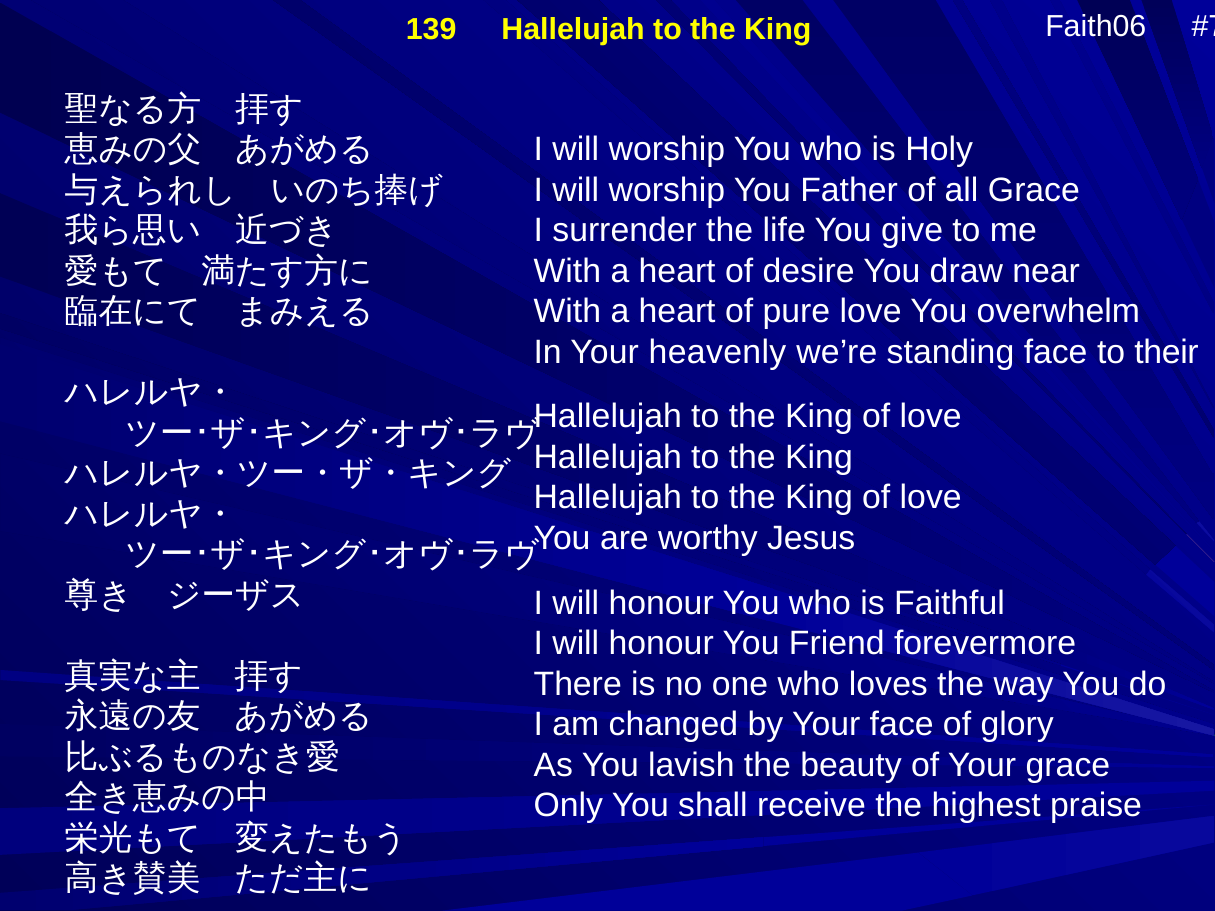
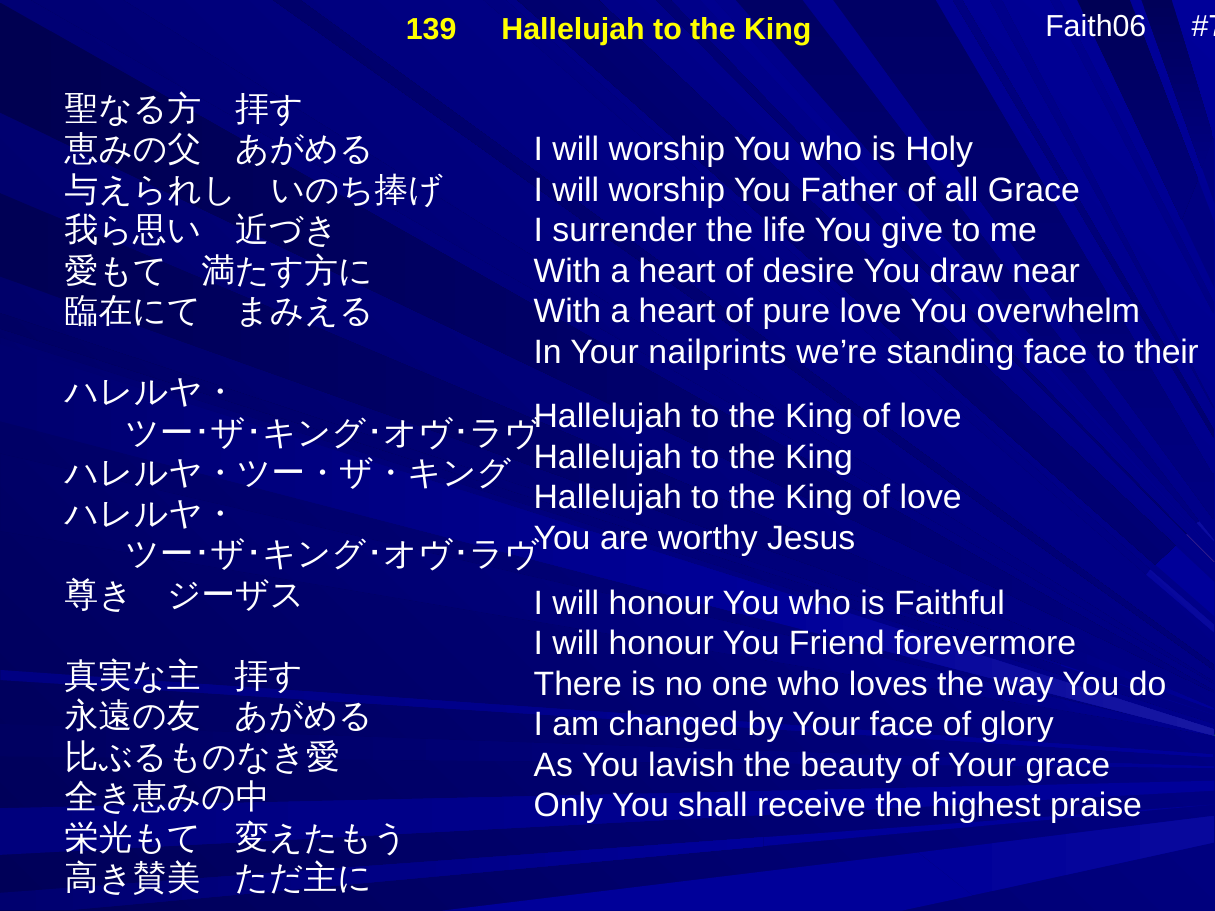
heavenly: heavenly -> nailprints (717, 352)
